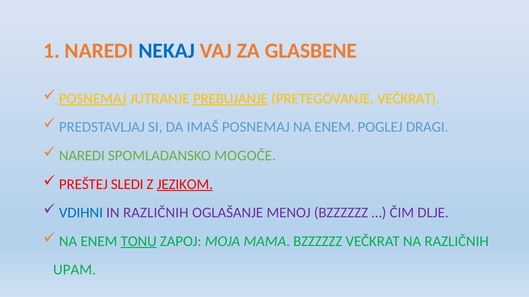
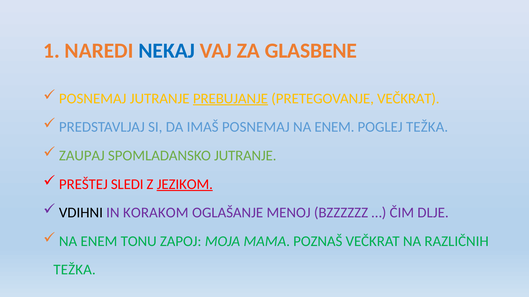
POSNEMAJ underline: present -> none (93, 99)
POGLEJ DRAGI: DRAGI -> TEŽKA (427, 127)
NAREDI: NAREDI -> ZAUPAJ (82, 156)
SPOMLADANSKO MOGOČE: MOGOČE -> JUTRANJE (245, 156)
VDIHNI colour: blue -> black (81, 213)
IN RAZLIČNIH: RAZLIČNIH -> KORAKOM (156, 213)
TONU underline: present -> none (139, 242)
MAMA BZZZZZZ: BZZZZZZ -> POZNAŠ (318, 242)
UPAM: UPAM -> TEŽKA (75, 270)
